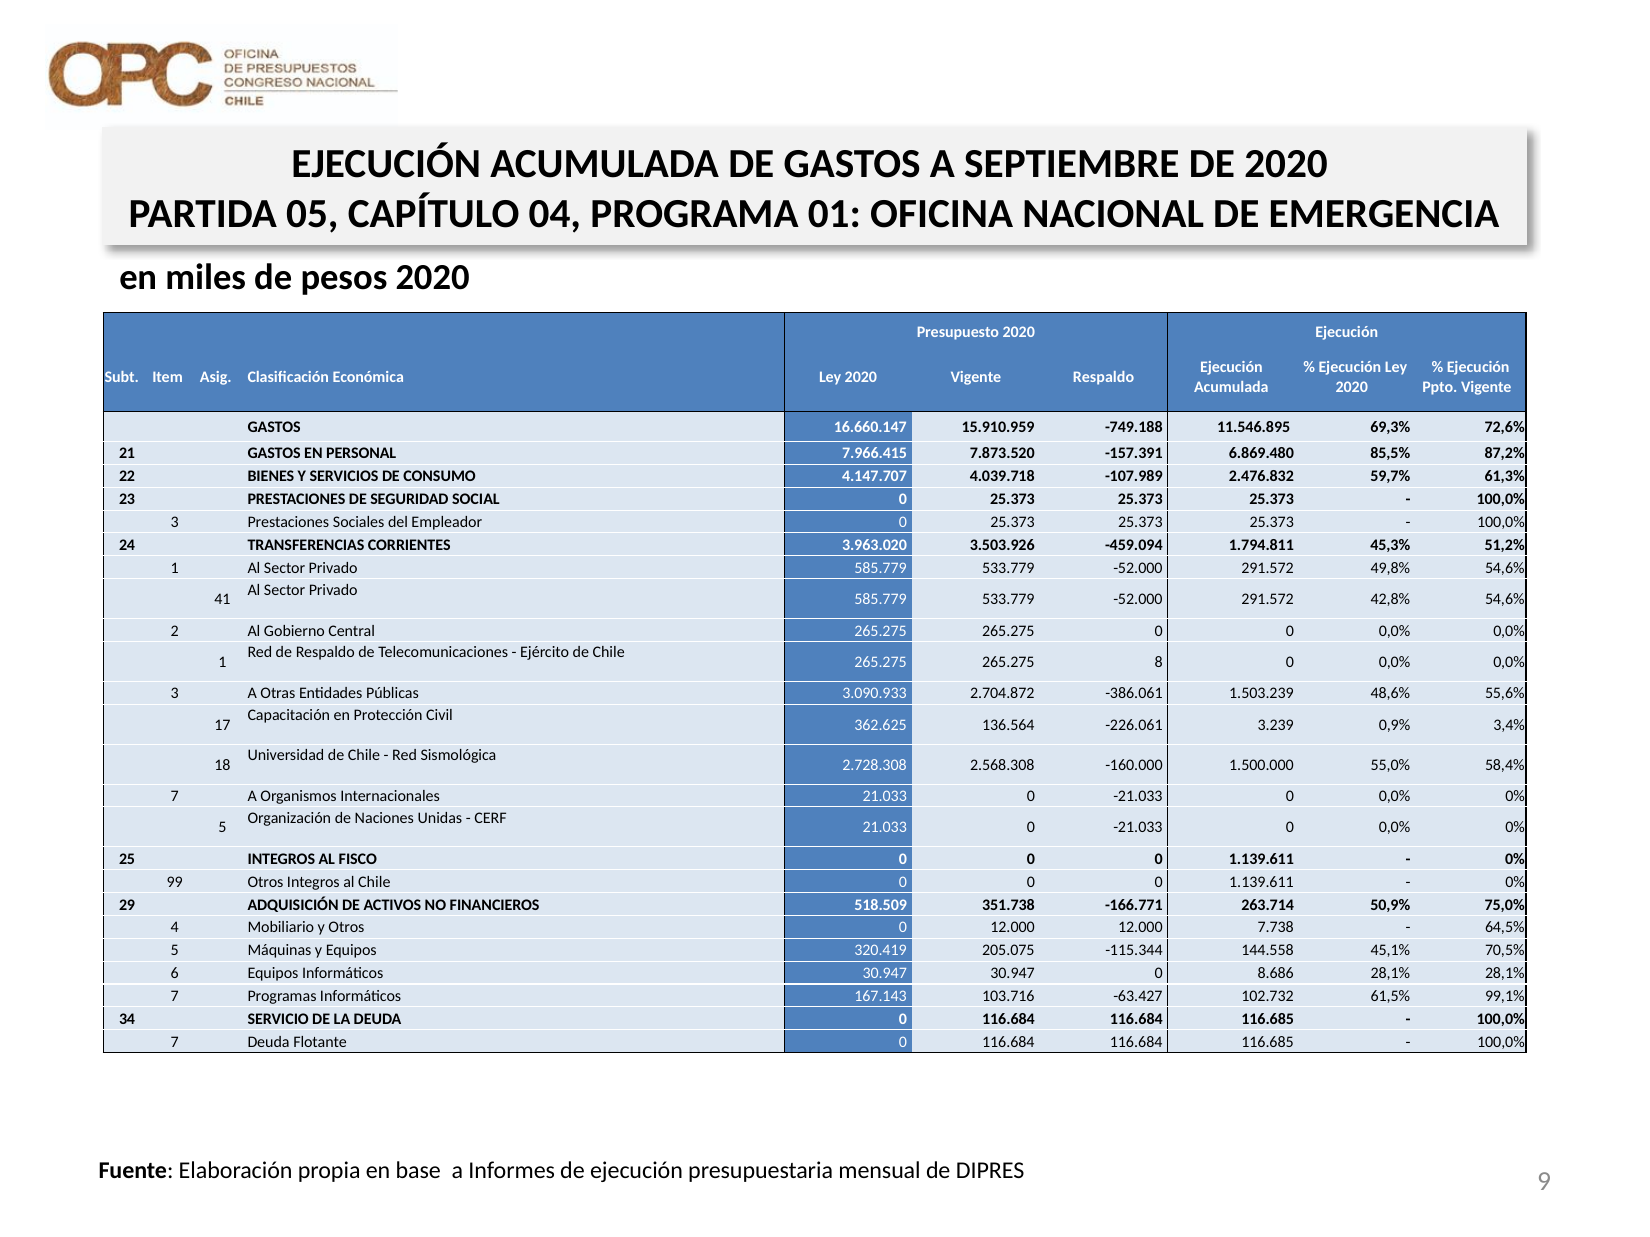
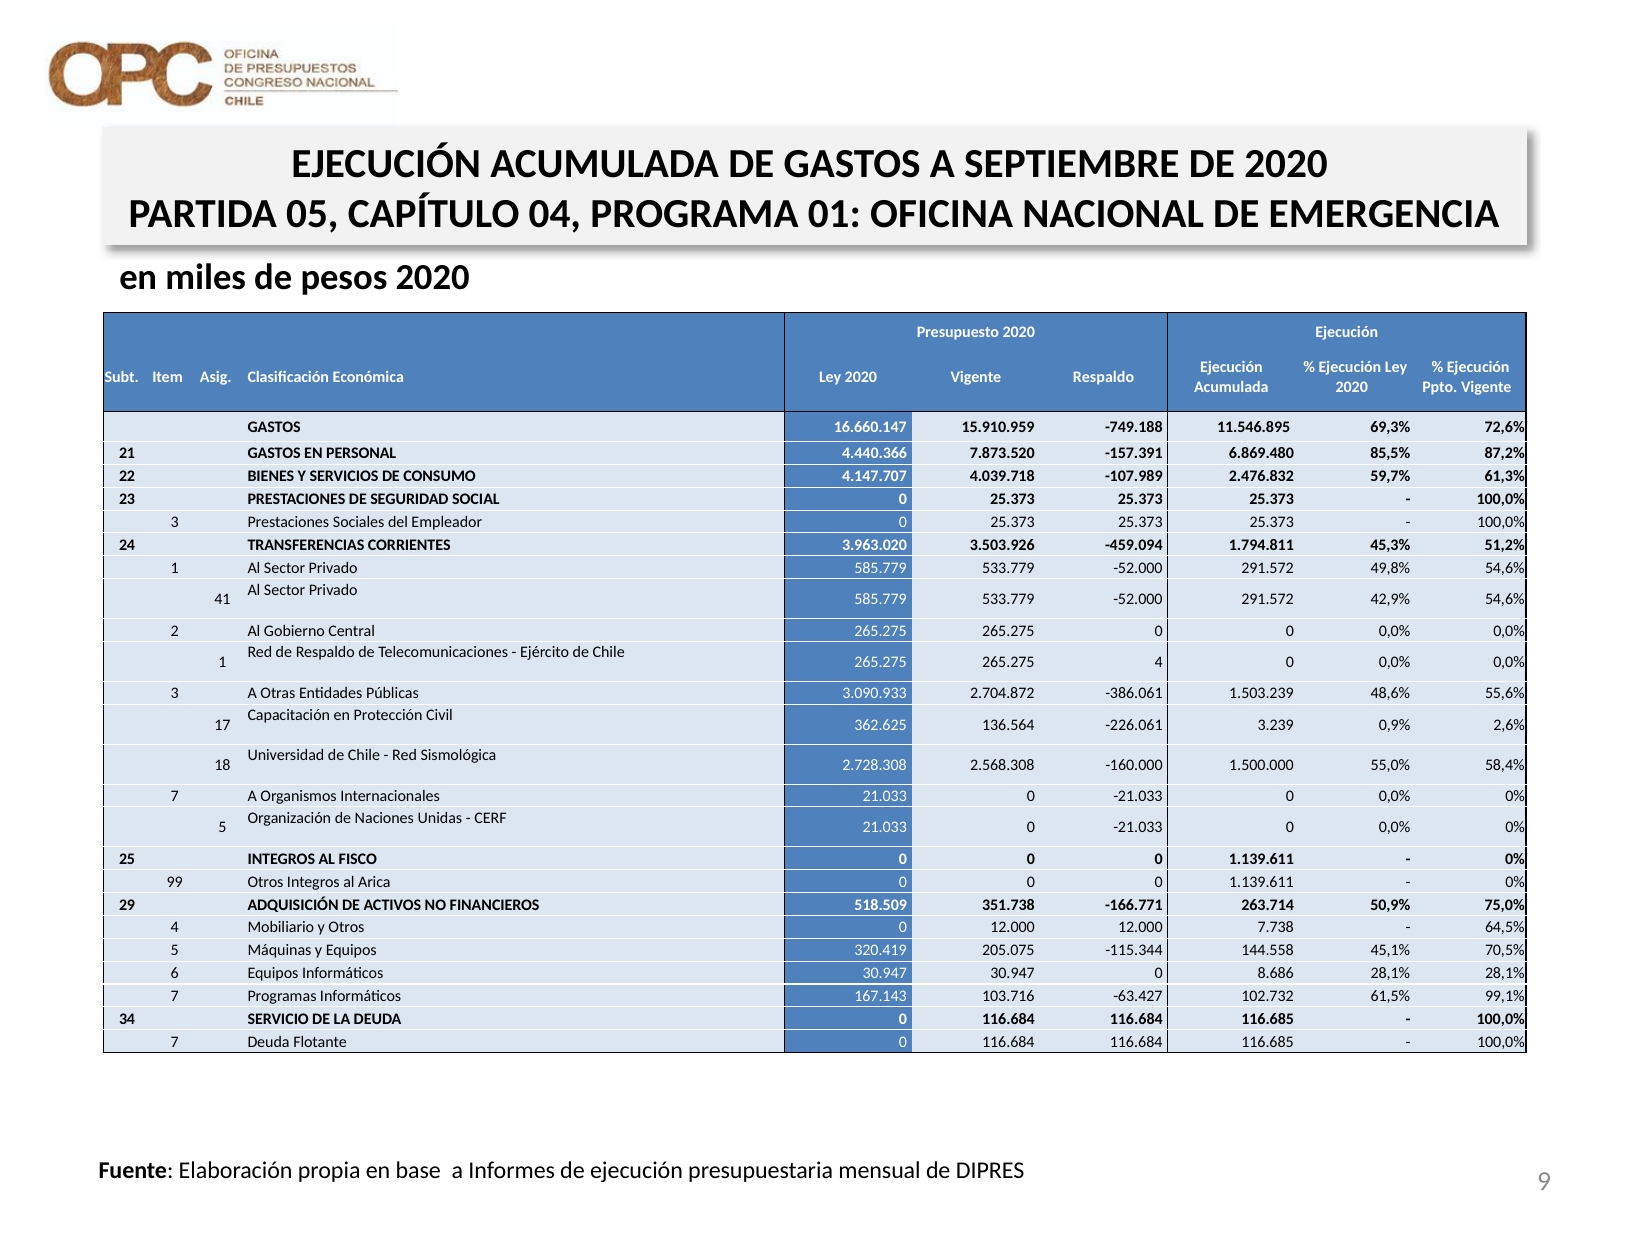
7.966.415: 7.966.415 -> 4.440.366 (875, 454)
42,8%: 42,8% -> 42,9% (1390, 600)
265.275 8: 8 -> 4 (1159, 662)
3,4%: 3,4% -> 2,6% (1509, 725)
al Chile: Chile -> Arica (374, 882)
